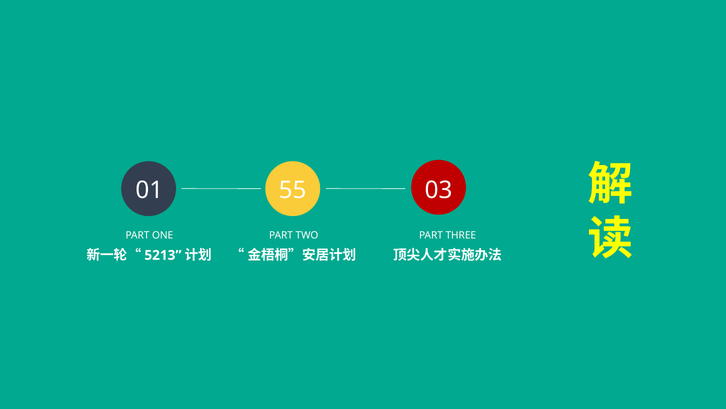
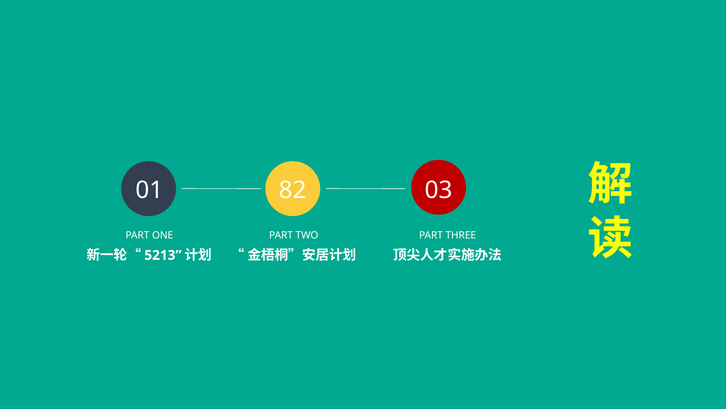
55: 55 -> 82 (293, 190)
